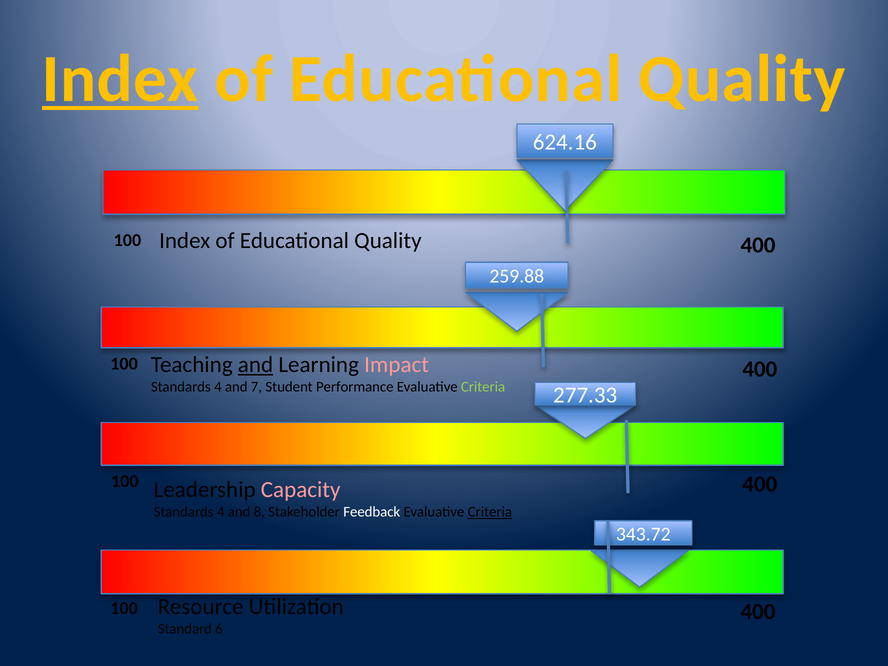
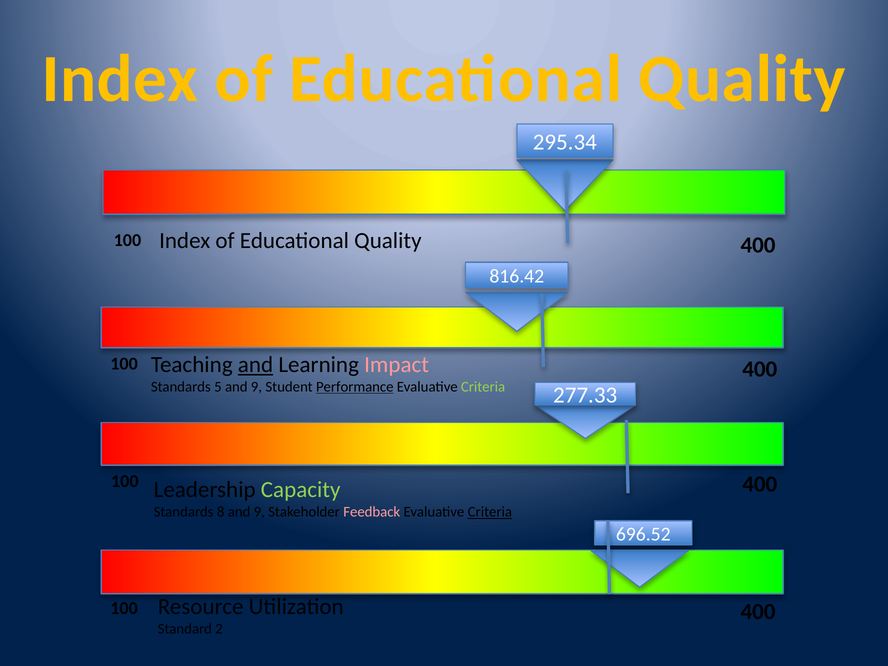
Index underline: present -> none (120, 79)
624.16: 624.16 -> 295.34 (565, 142)
259.88: 259.88 -> 816.42 (517, 276)
4: 4 -> 5 (218, 387)
7: 7 -> 9 (256, 387)
Performance underline: none -> present (355, 387)
Capacity colour: pink -> light green (301, 490)
4: 4 -> 8 (221, 512)
8: 8 -> 9 (259, 512)
Feedback colour: white -> pink (372, 512)
343.72: 343.72 -> 696.52 (643, 534)
6: 6 -> 2 (219, 629)
